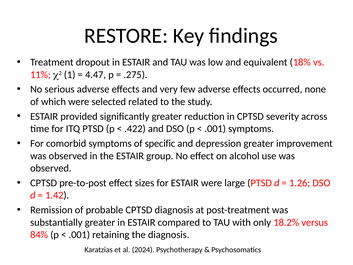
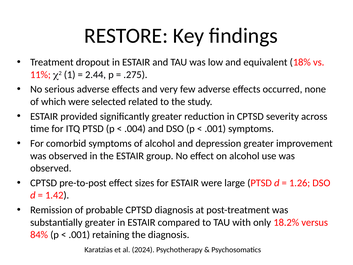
4.47: 4.47 -> 2.44 (96, 75)
.422: .422 -> .004 (135, 129)
of specific: specific -> alcohol (160, 143)
